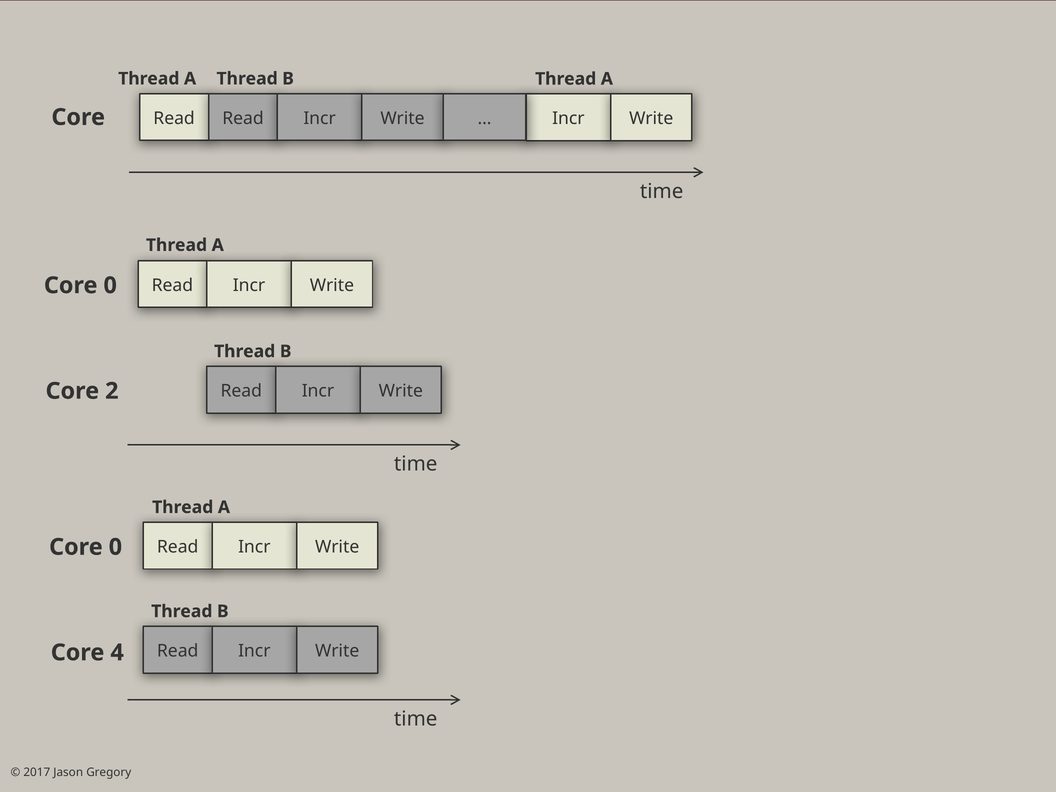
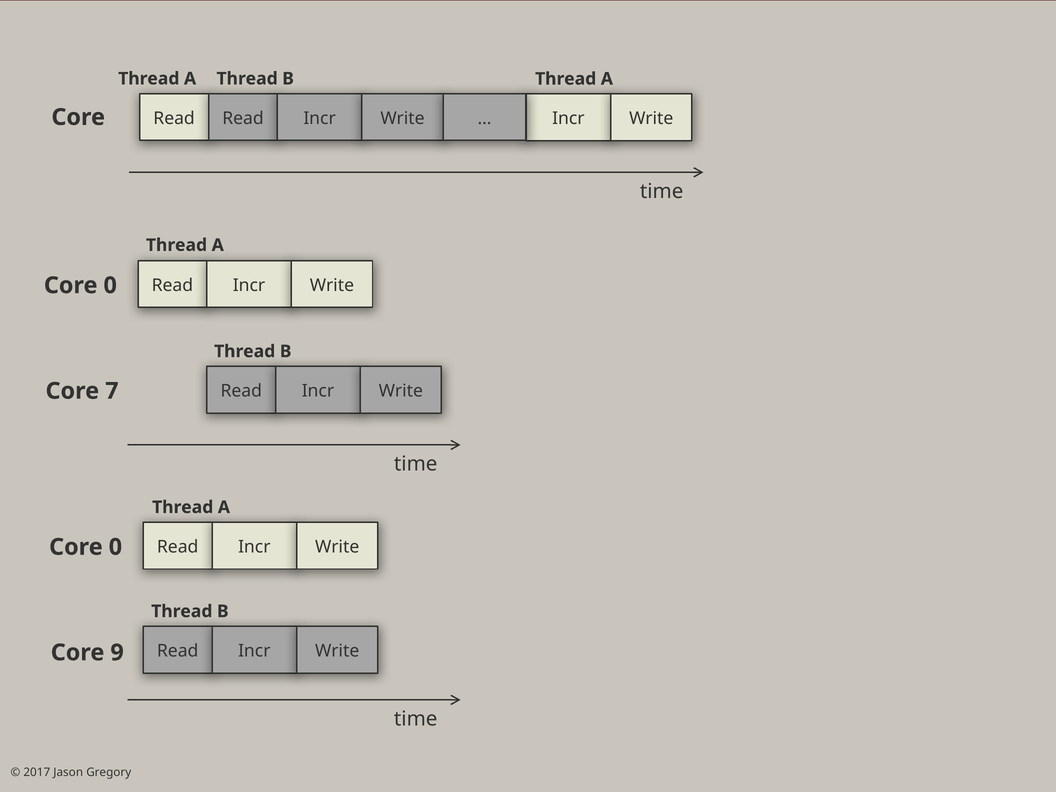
2: 2 -> 7 (112, 391)
4: 4 -> 9 (117, 653)
